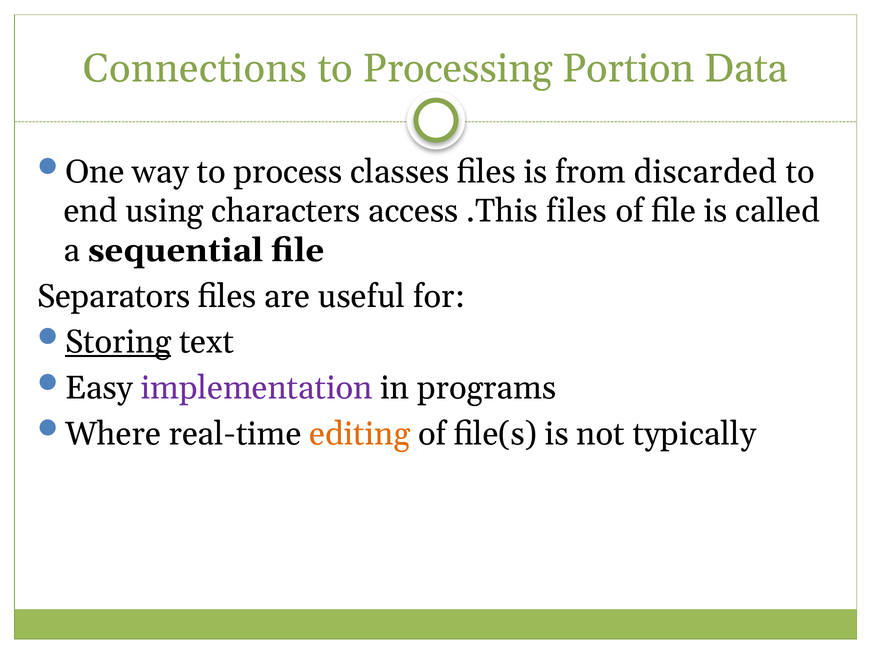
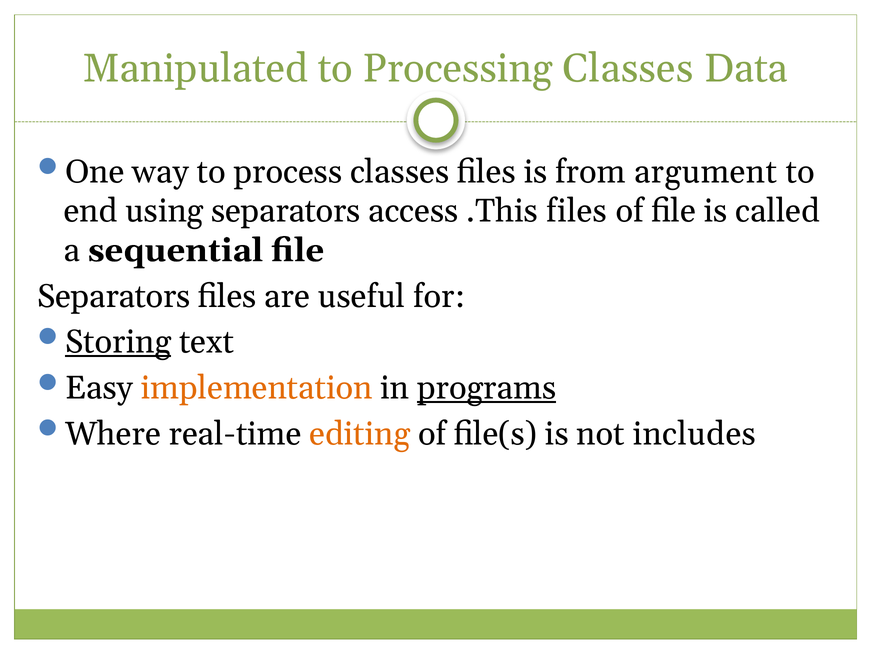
Connections: Connections -> Manipulated (195, 69)
Processing Portion: Portion -> Classes (628, 69)
discarded: discarded -> argument (705, 172)
using characters: characters -> separators (286, 211)
implementation colour: purple -> orange (257, 388)
programs underline: none -> present (487, 388)
typically: typically -> includes (694, 434)
